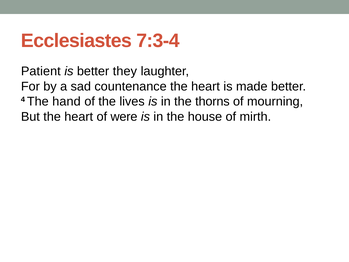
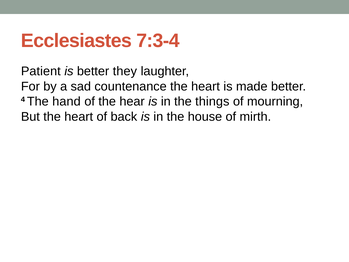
lives: lives -> hear (132, 101)
thorns: thorns -> things (212, 101)
were: were -> back (124, 117)
